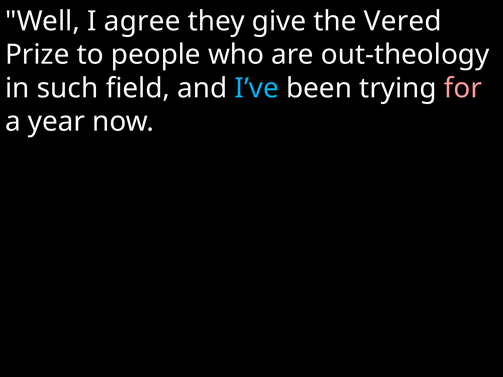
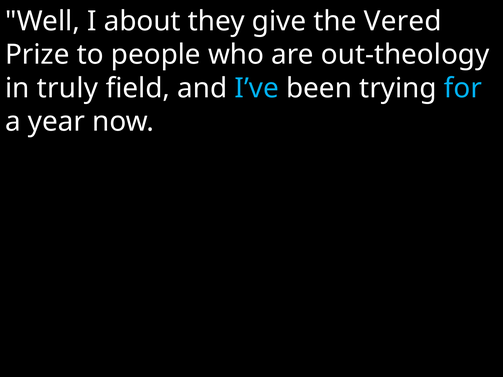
agree: agree -> about (142, 21)
such: such -> truly (67, 88)
for colour: pink -> light blue (463, 88)
